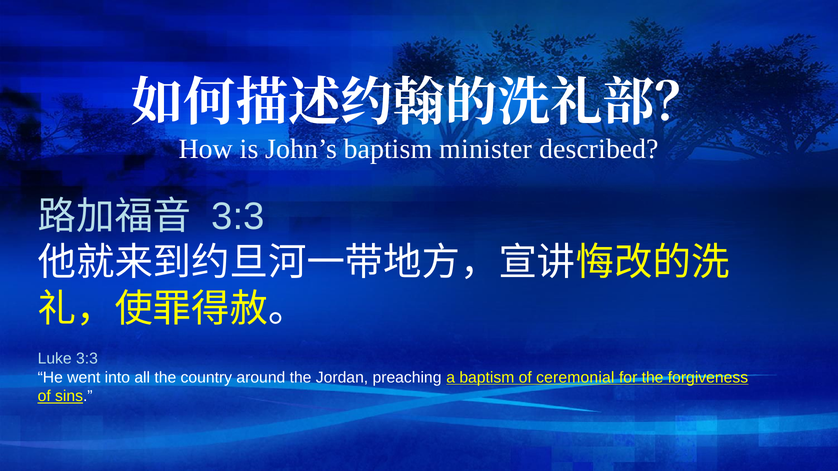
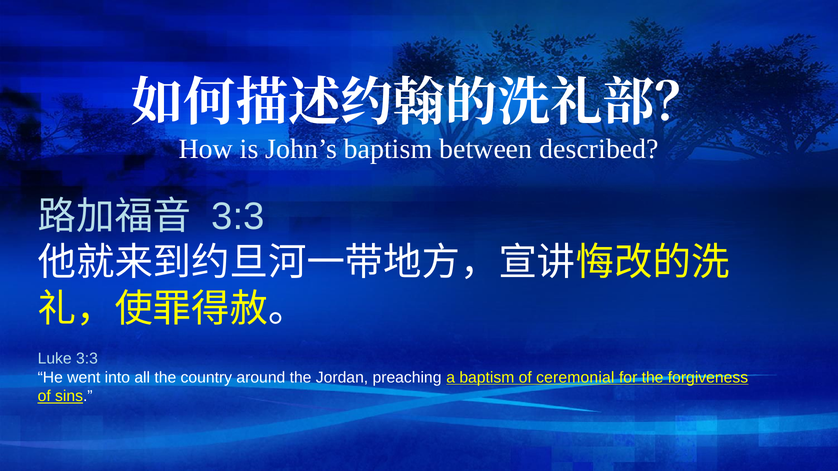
minister: minister -> between (486, 149)
